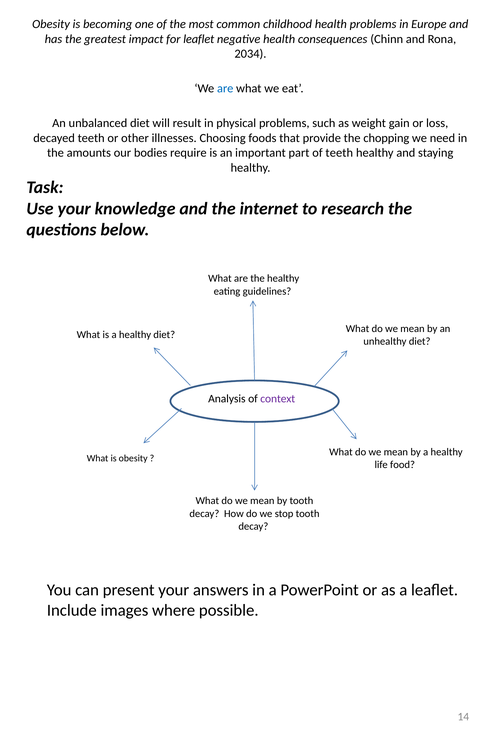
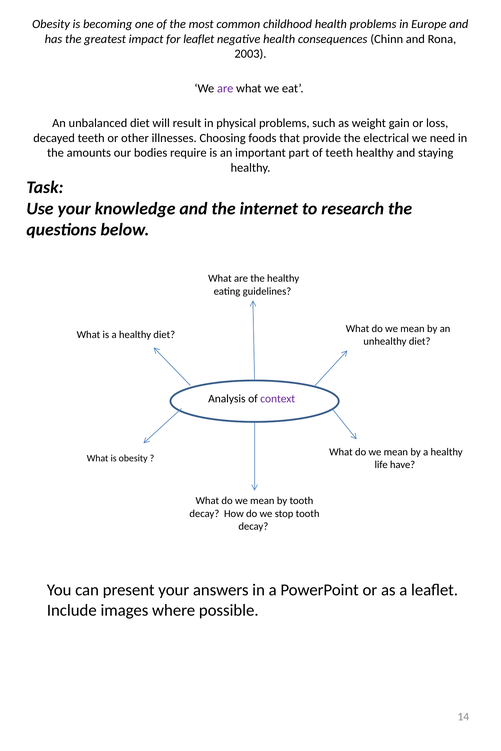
2034: 2034 -> 2003 (250, 54)
are colour: blue -> purple (225, 89)
chopping: chopping -> electrical (386, 138)
food: food -> have (403, 465)
